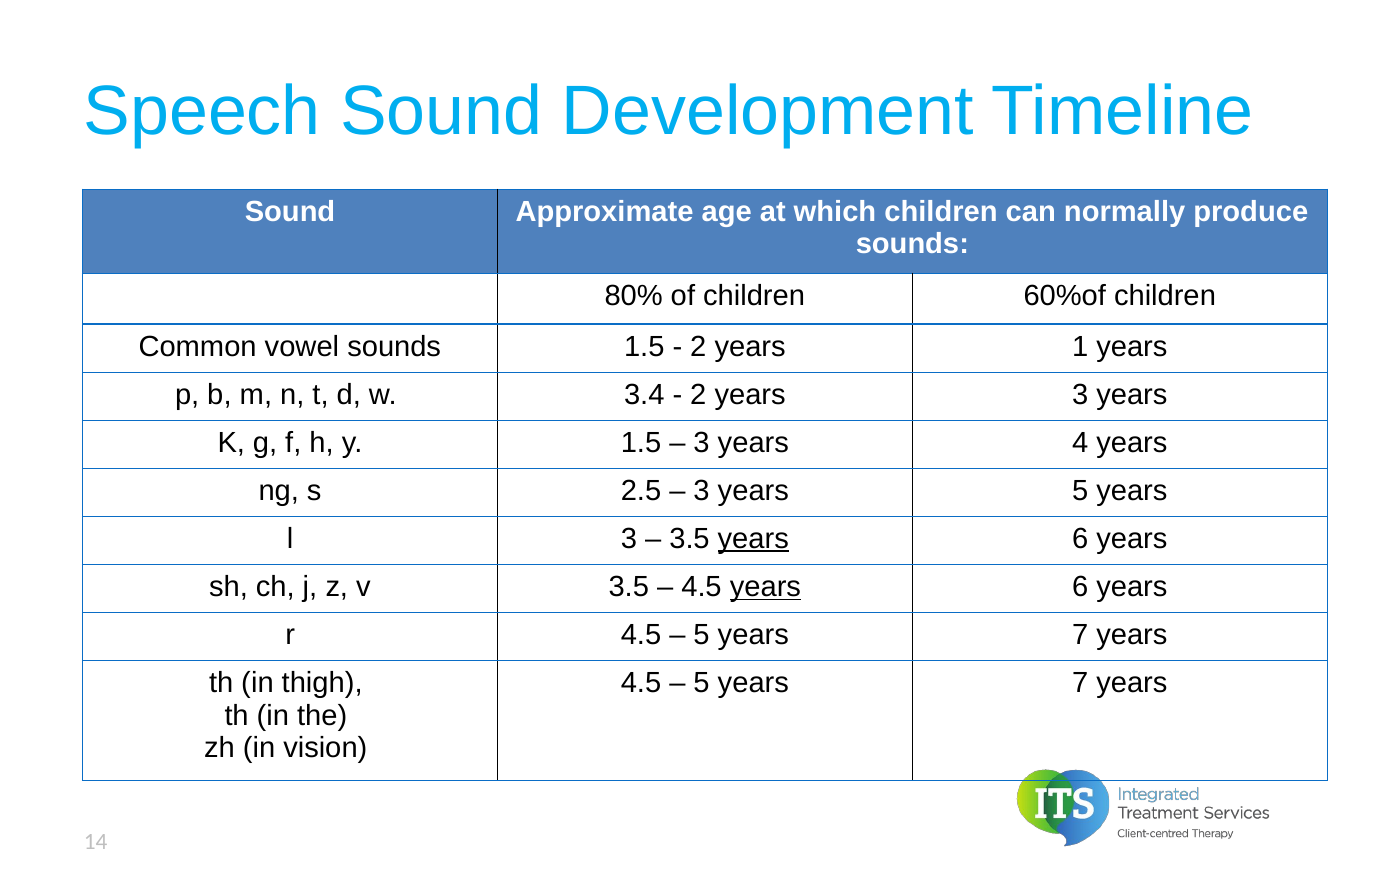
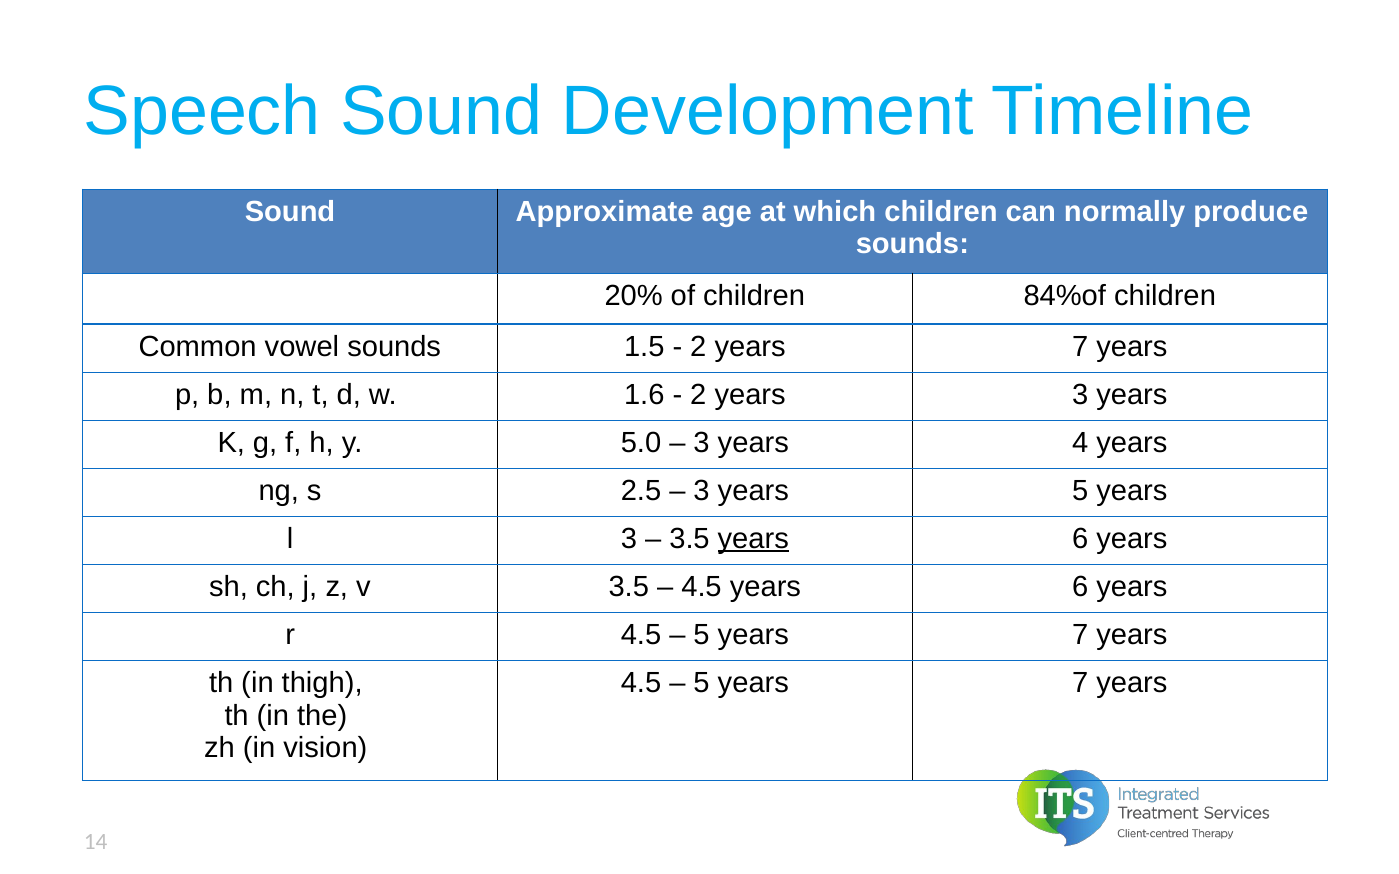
80%: 80% -> 20% (634, 296)
60%of: 60%of -> 84%of (1065, 296)
2 years 1: 1 -> 7 (1080, 347)
3.4: 3.4 -> 1.6 (644, 395)
y 1.5: 1.5 -> 5.0 (641, 443)
years underline: present -> none (765, 587)
